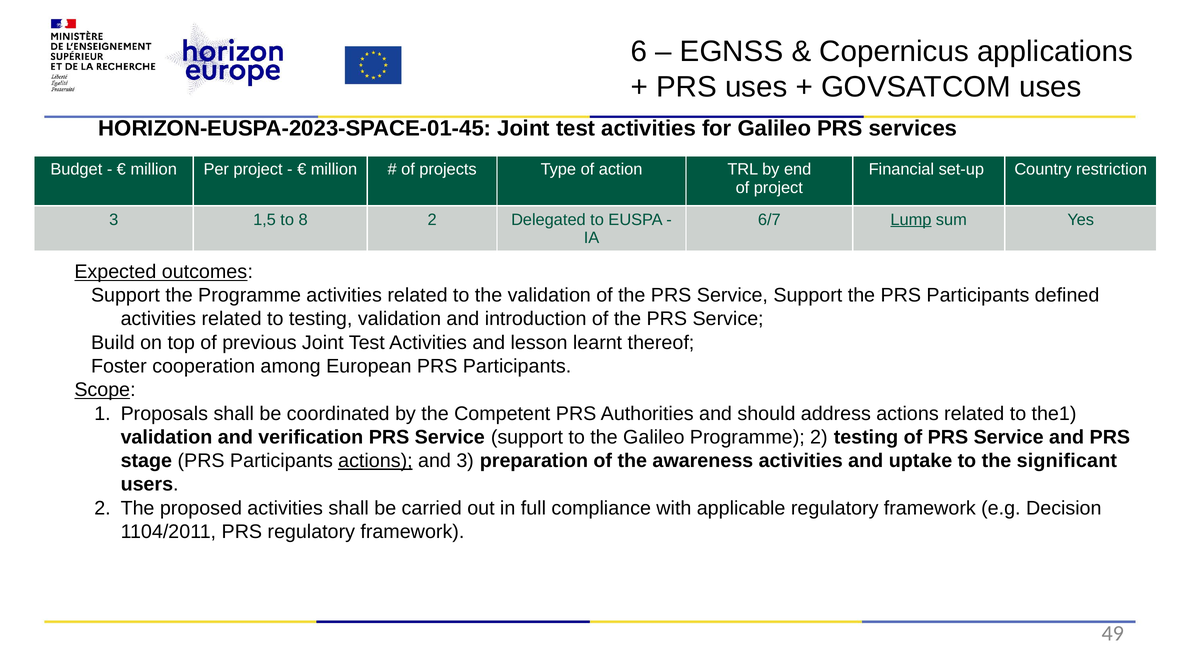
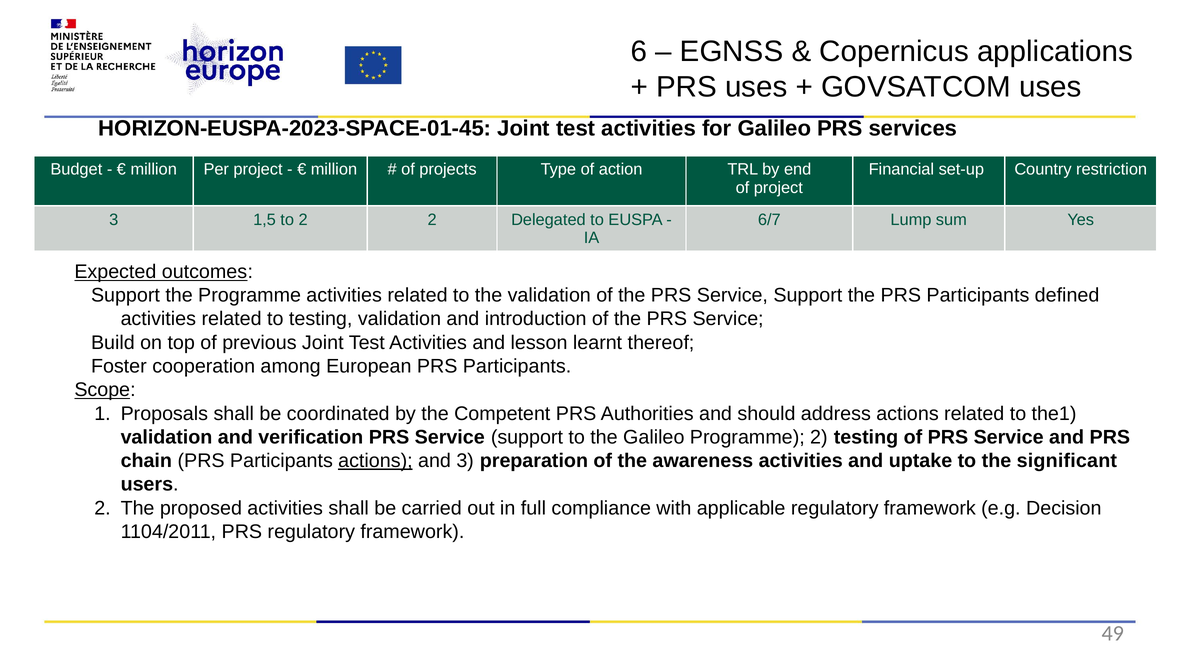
to 8: 8 -> 2 (303, 220)
Lump underline: present -> none (911, 220)
stage: stage -> chain (146, 461)
